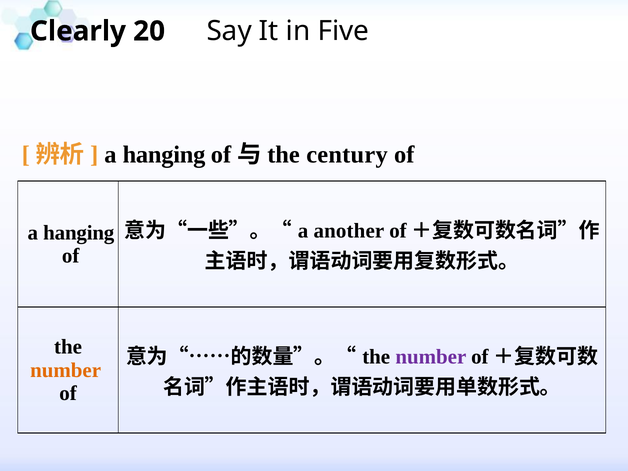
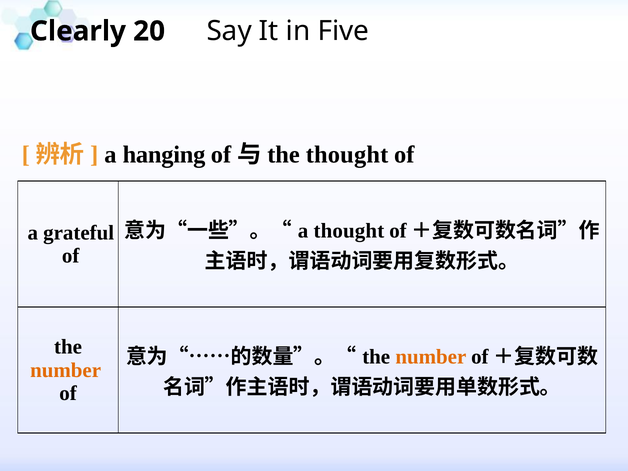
the century: century -> thought (347, 155)
a another: another -> thought (349, 231)
hanging: hanging -> grateful (79, 233)
number colour: purple -> orange (431, 357)
